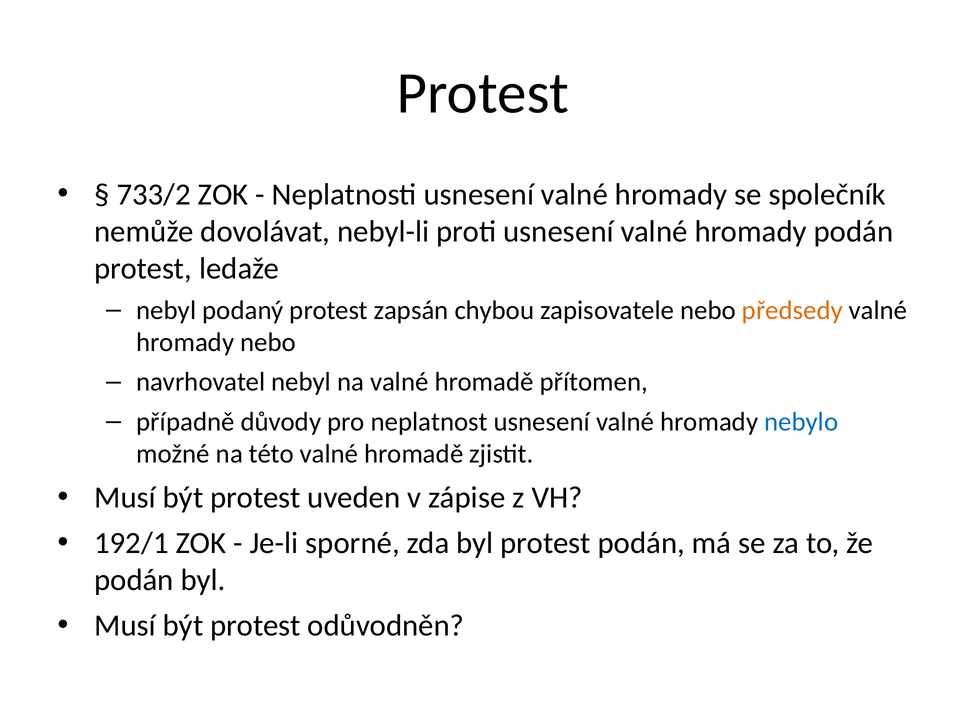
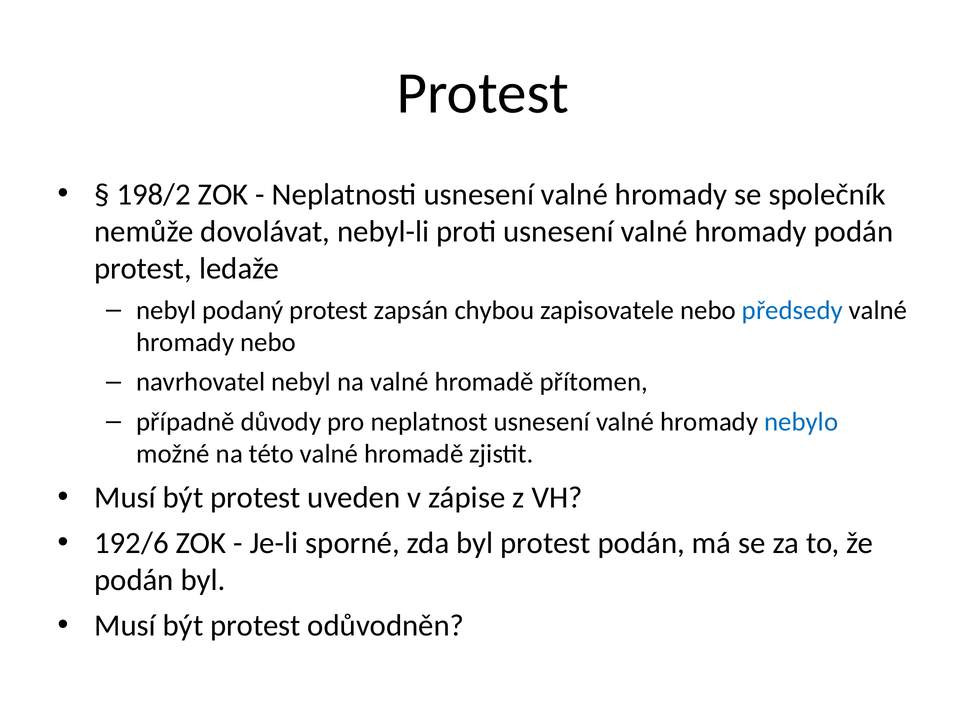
733/2: 733/2 -> 198/2 (154, 195)
předsedy colour: orange -> blue (792, 310)
192/1: 192/1 -> 192/6 (131, 543)
